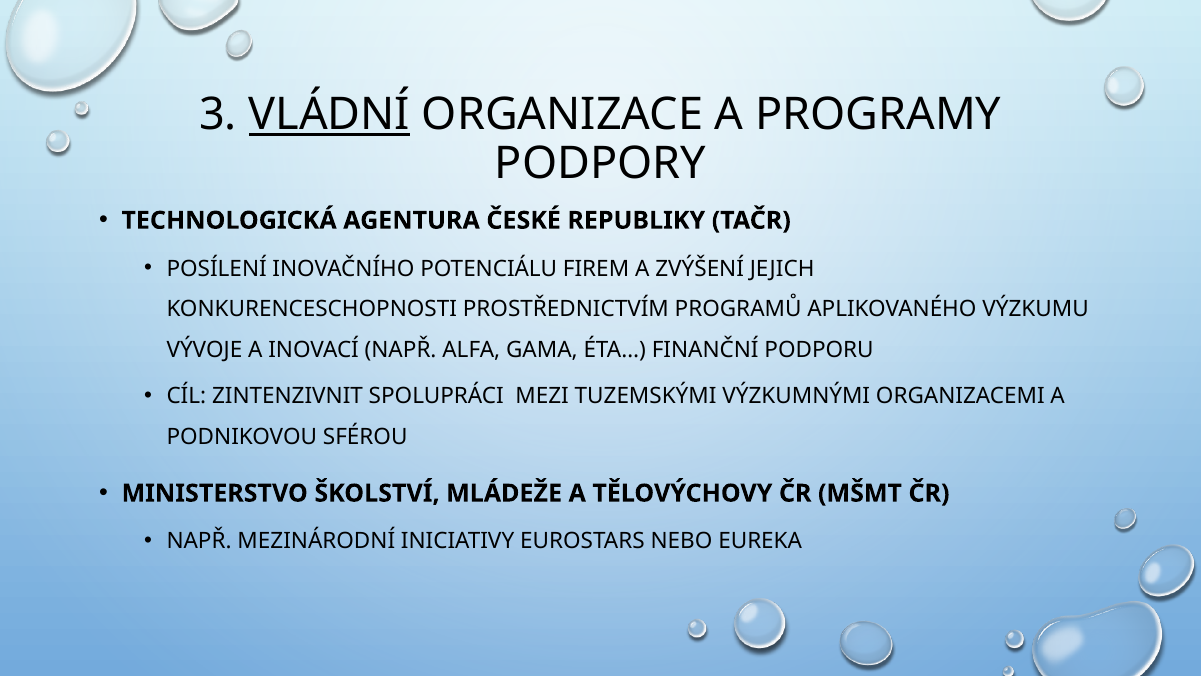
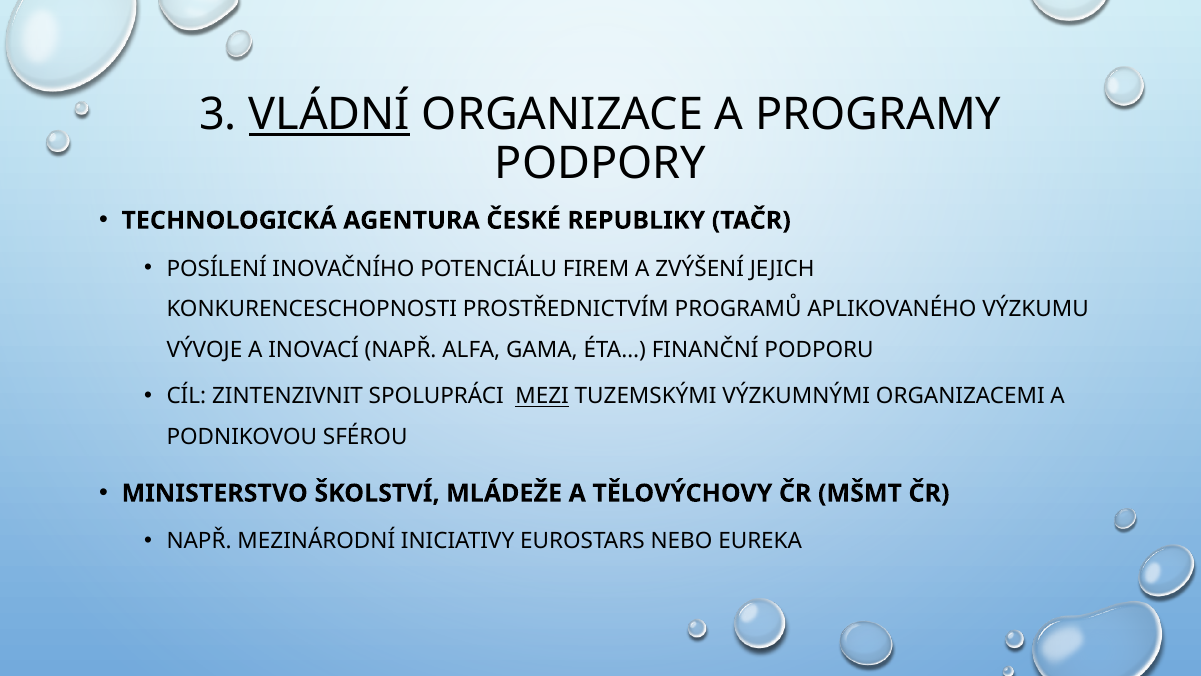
MEZI underline: none -> present (542, 396)
